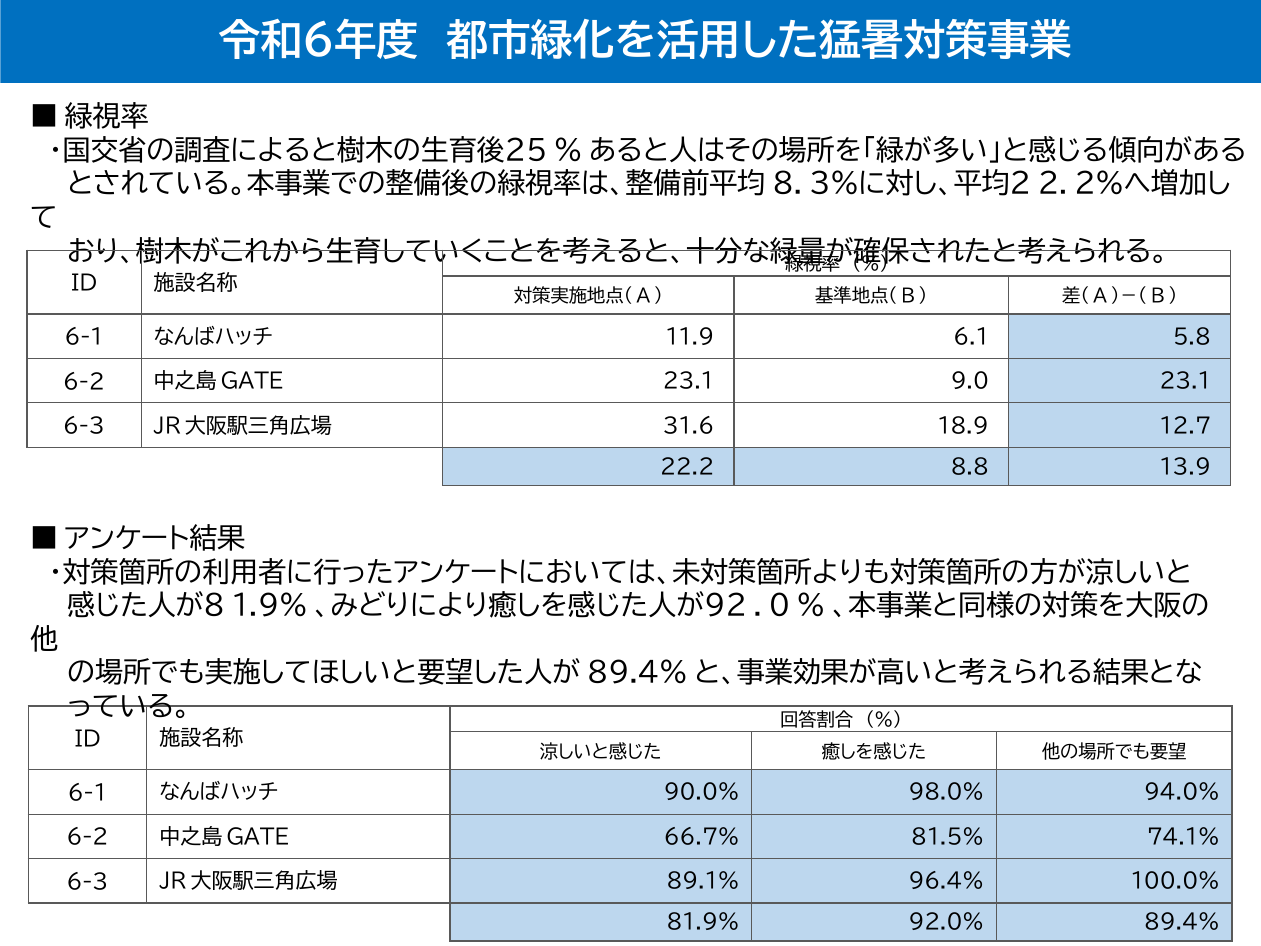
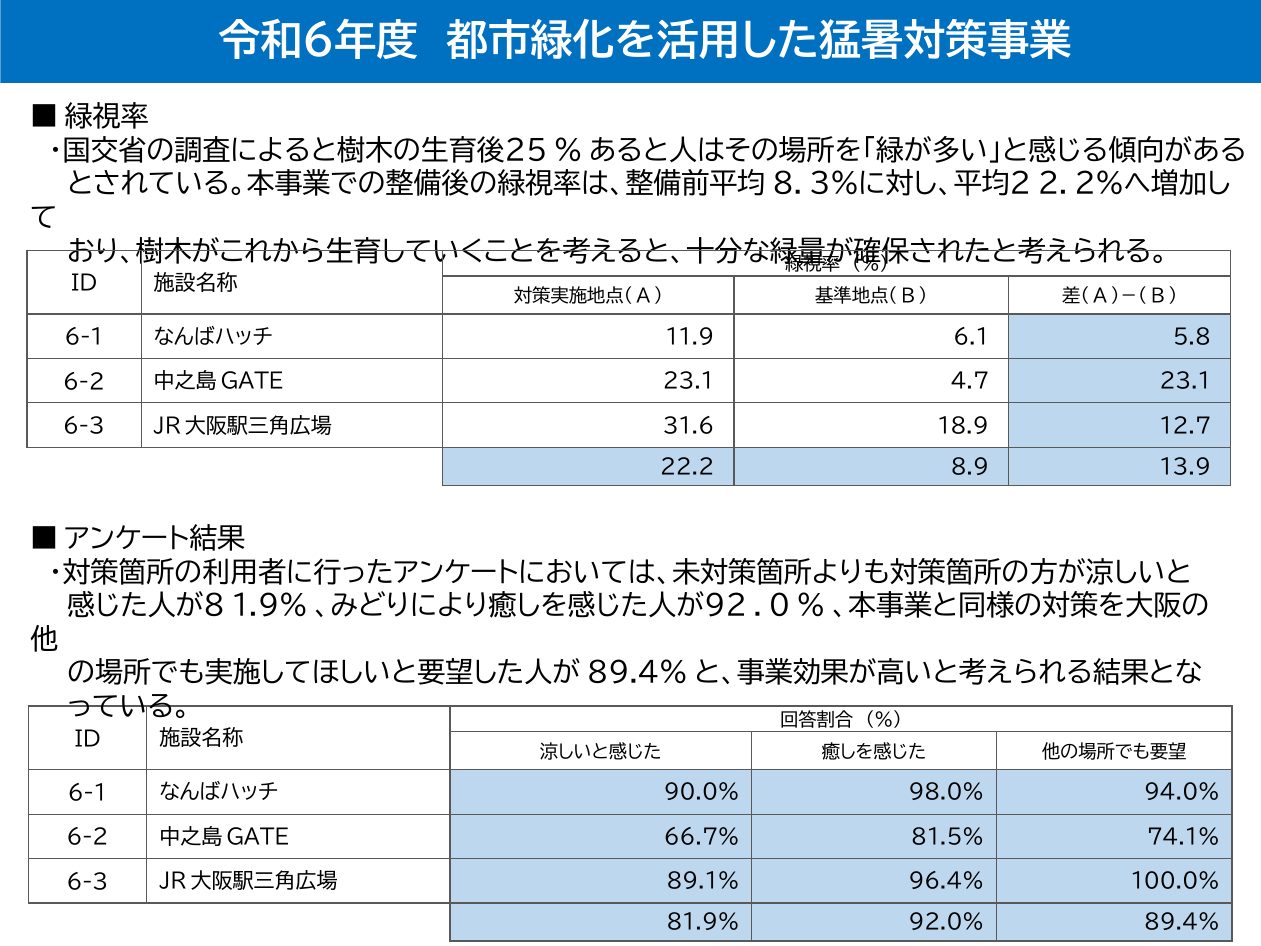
9.0: 9.0 -> 4.7 (970, 382)
8.8: 8.8 -> 8.9 (970, 467)
